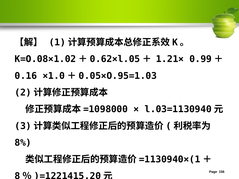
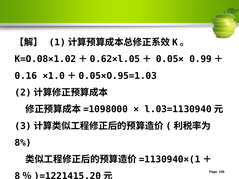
1.21×: 1.21× -> 0.05× (170, 59)
